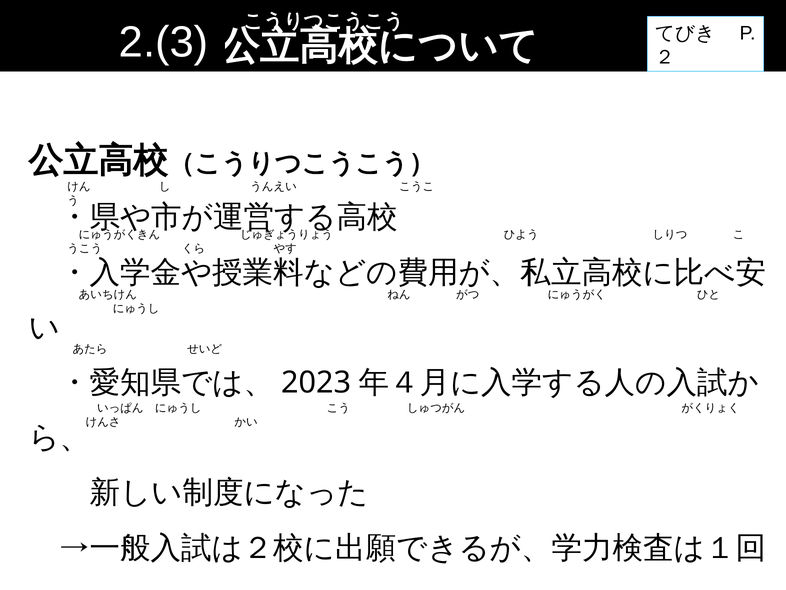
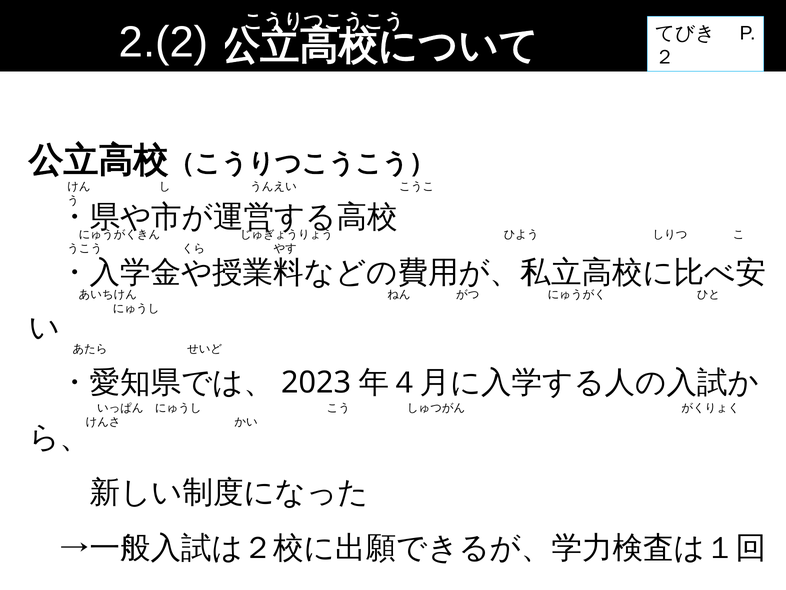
2.(3: 2.(3 -> 2.(2 (164, 43)
